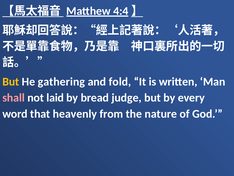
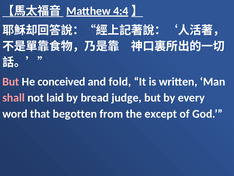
But colour: yellow -> pink (11, 81)
gathering: gathering -> conceived (61, 81)
heavenly: heavenly -> begotten (75, 113)
nature: nature -> except (161, 113)
